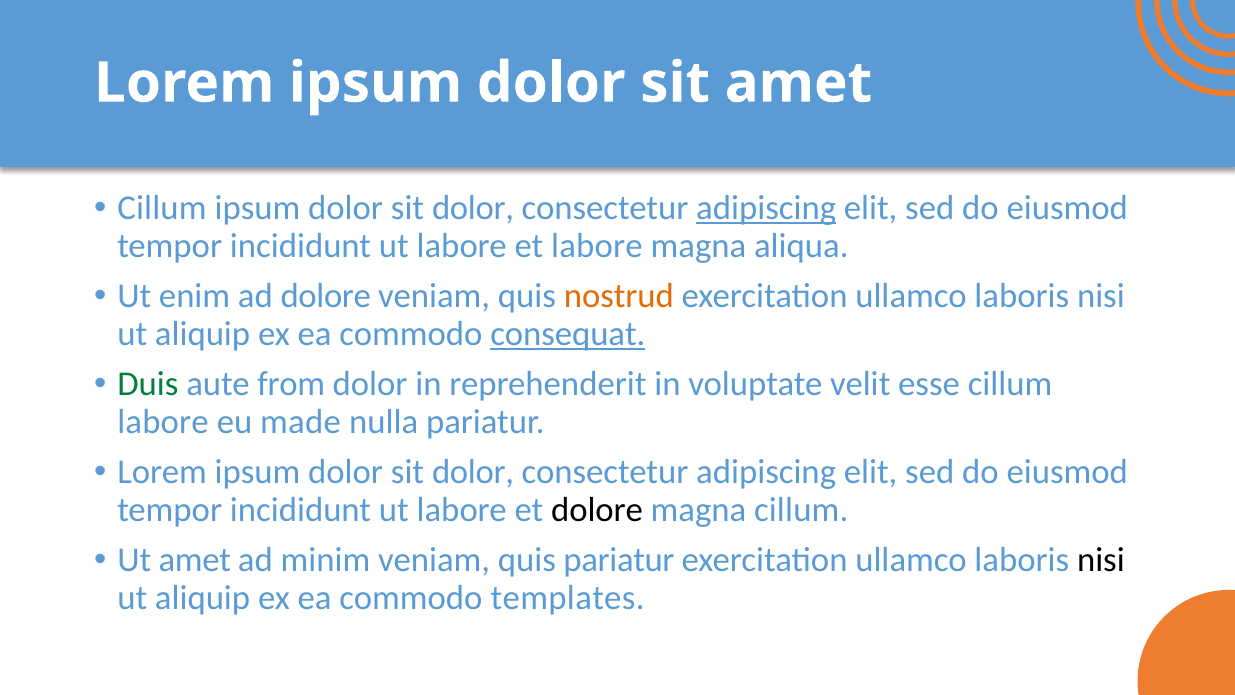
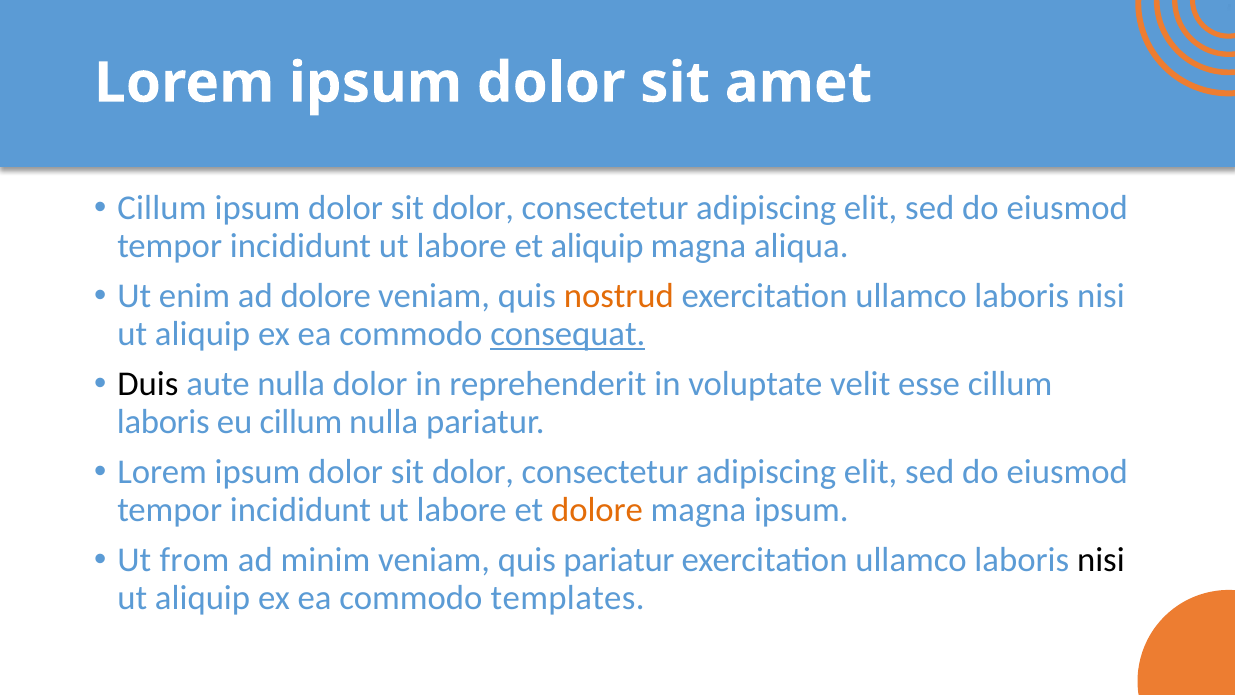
adipiscing underline: present -> none (766, 208)
et labore: labore -> aliquip (597, 246)
Duis colour: green -> black (148, 384)
aute from: from -> nulla (291, 384)
labore: labore -> laboris (163, 422)
eu made: made -> cillum (301, 422)
dolore colour: black -> orange (597, 510)
magna cillum: cillum -> ipsum (801, 510)
Ut amet: amet -> from (194, 560)
